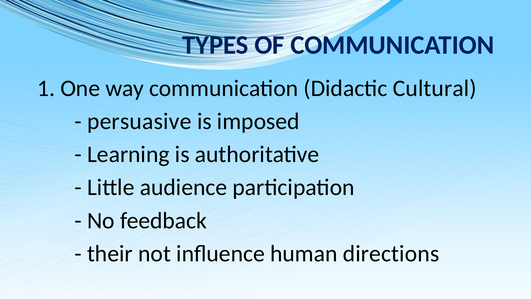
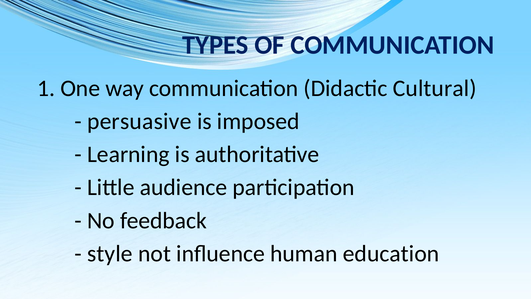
their: their -> style (110, 253)
directions: directions -> education (391, 253)
